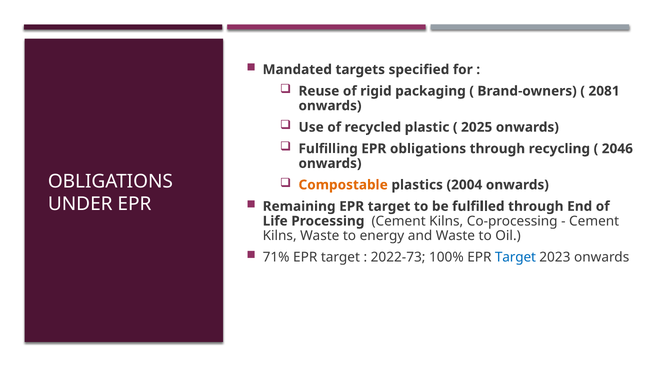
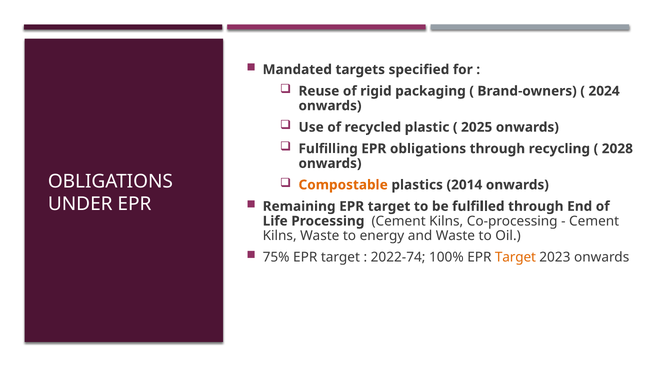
2081: 2081 -> 2024 (604, 91)
2046: 2046 -> 2028 (617, 149)
2004: 2004 -> 2014 (464, 185)
71%: 71% -> 75% (276, 257)
2022-73: 2022-73 -> 2022-74 (398, 257)
Target colour: blue -> orange (515, 257)
